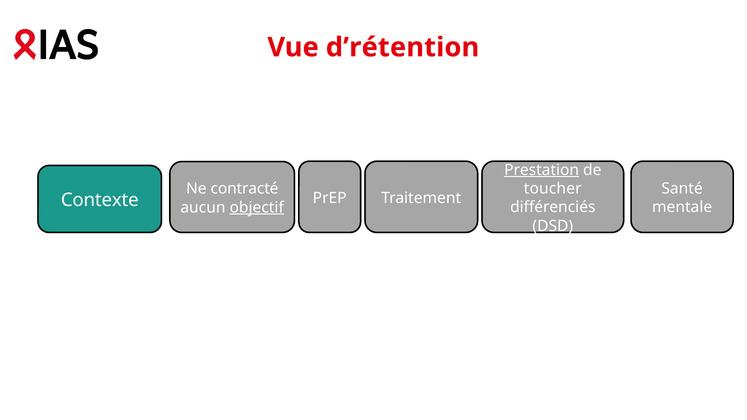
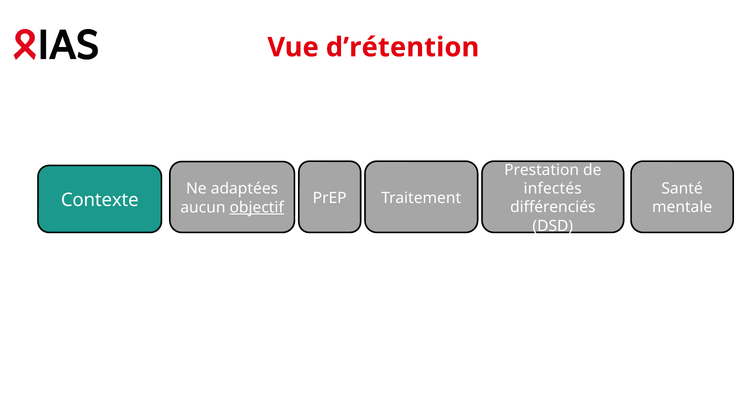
Prestation underline: present -> none (542, 170)
toucher: toucher -> infectés (553, 189)
contracté: contracté -> adaptées (244, 189)
